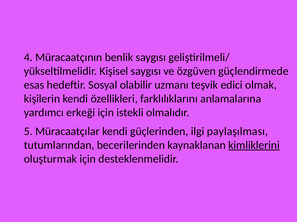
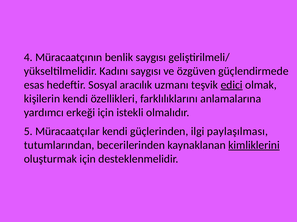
Kişisel: Kişisel -> Kadını (114, 71)
olabilir: olabilir -> aracılık (136, 85)
edici underline: none -> present (232, 85)
